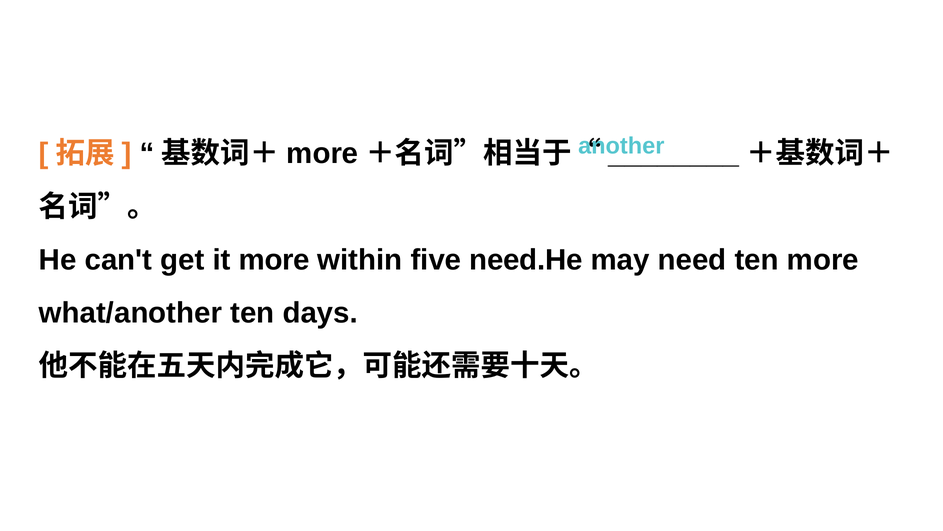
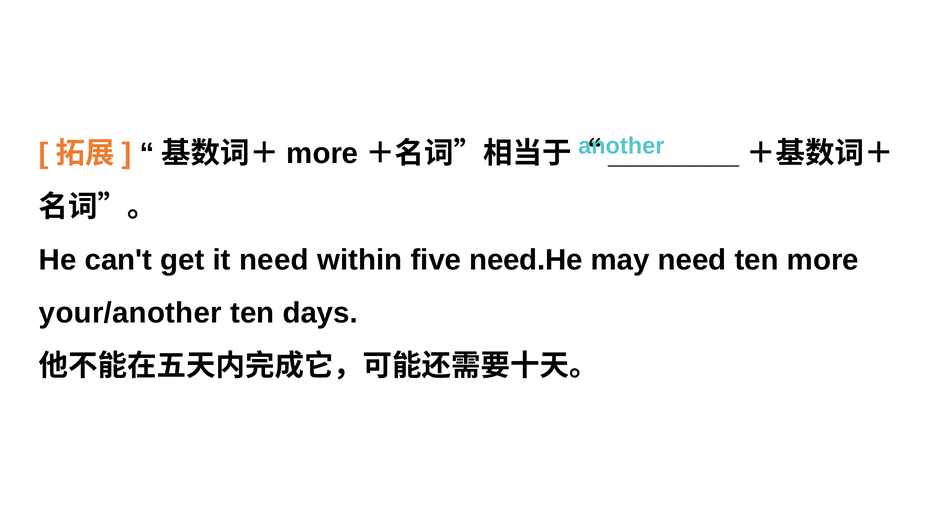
it more: more -> need (274, 260)
what/another: what/another -> your/another (130, 313)
